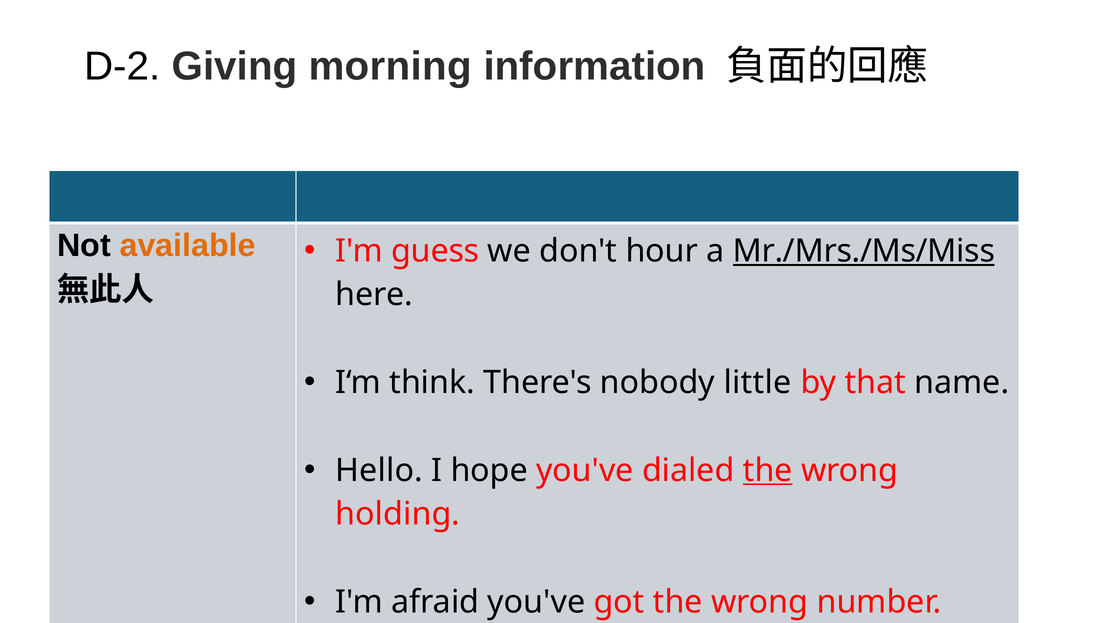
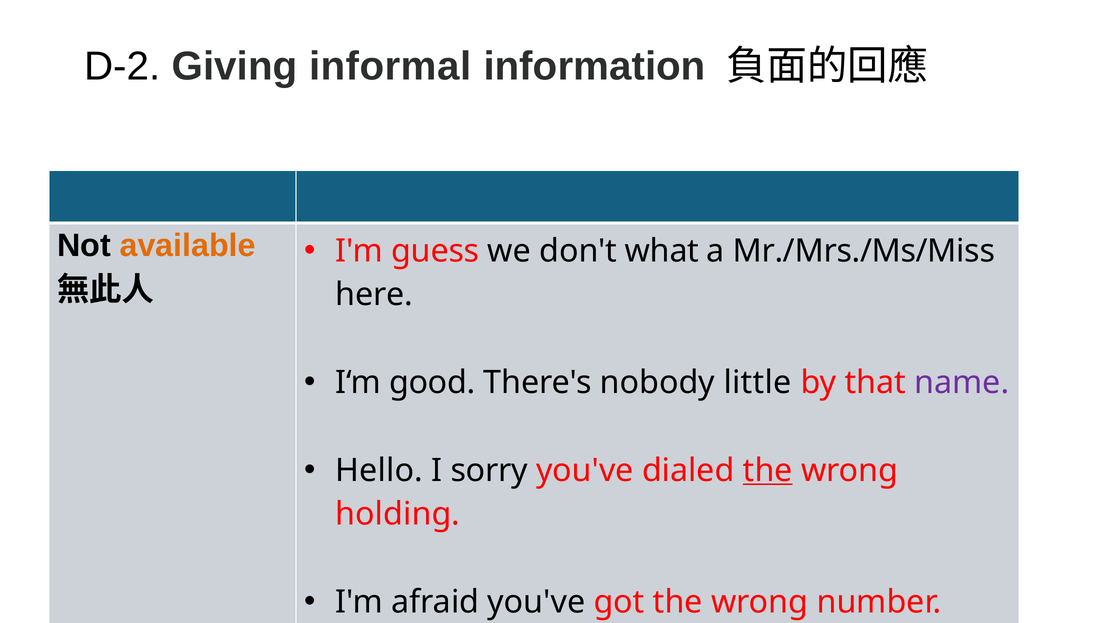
morning: morning -> informal (390, 67)
hour: hour -> what (662, 251)
Mr./Mrs./Ms/Miss underline: present -> none (864, 251)
think: think -> good (432, 382)
name colour: black -> purple (962, 382)
hope: hope -> sorry (489, 470)
